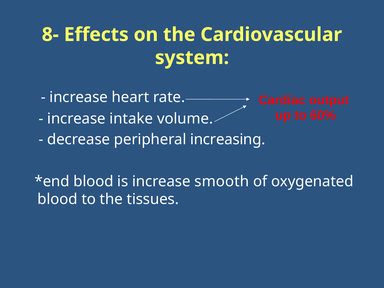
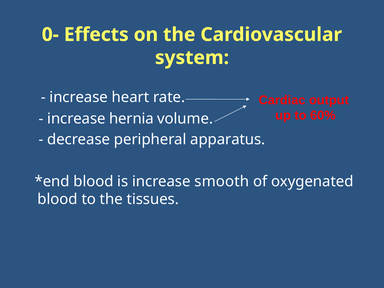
8-: 8- -> 0- (50, 35)
intake: intake -> hernia (131, 119)
increasing: increasing -> apparatus (228, 140)
